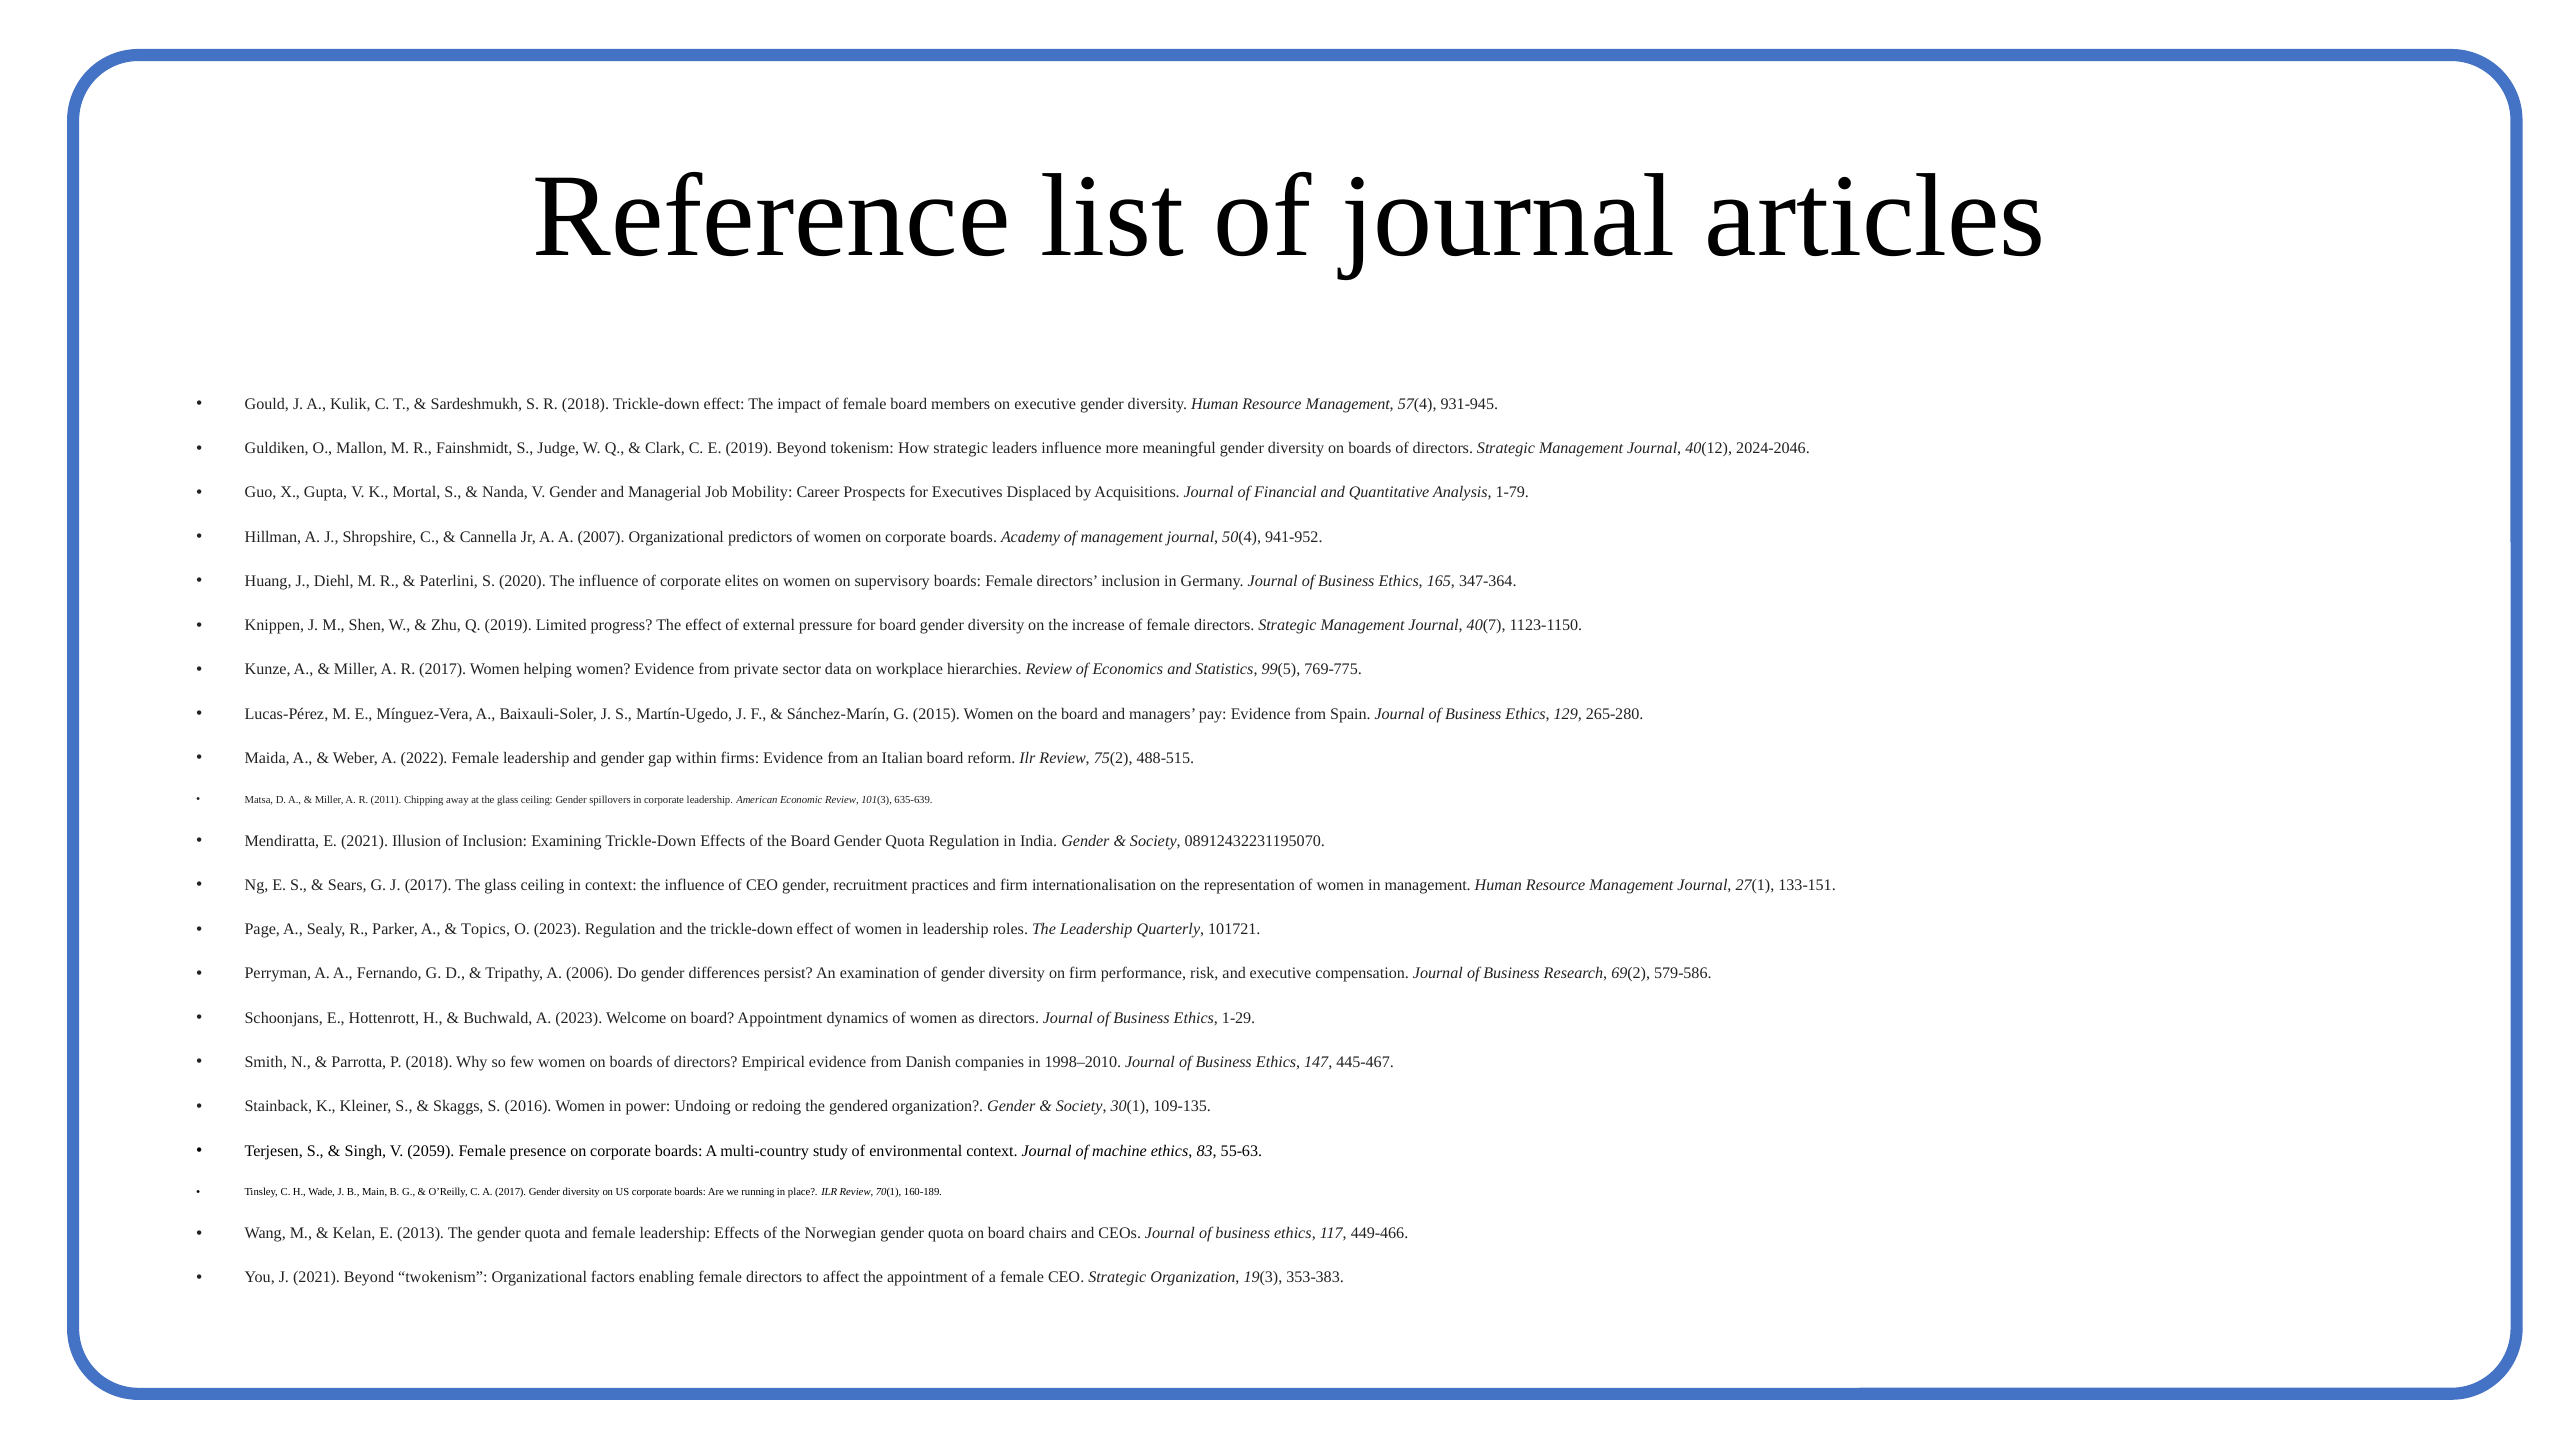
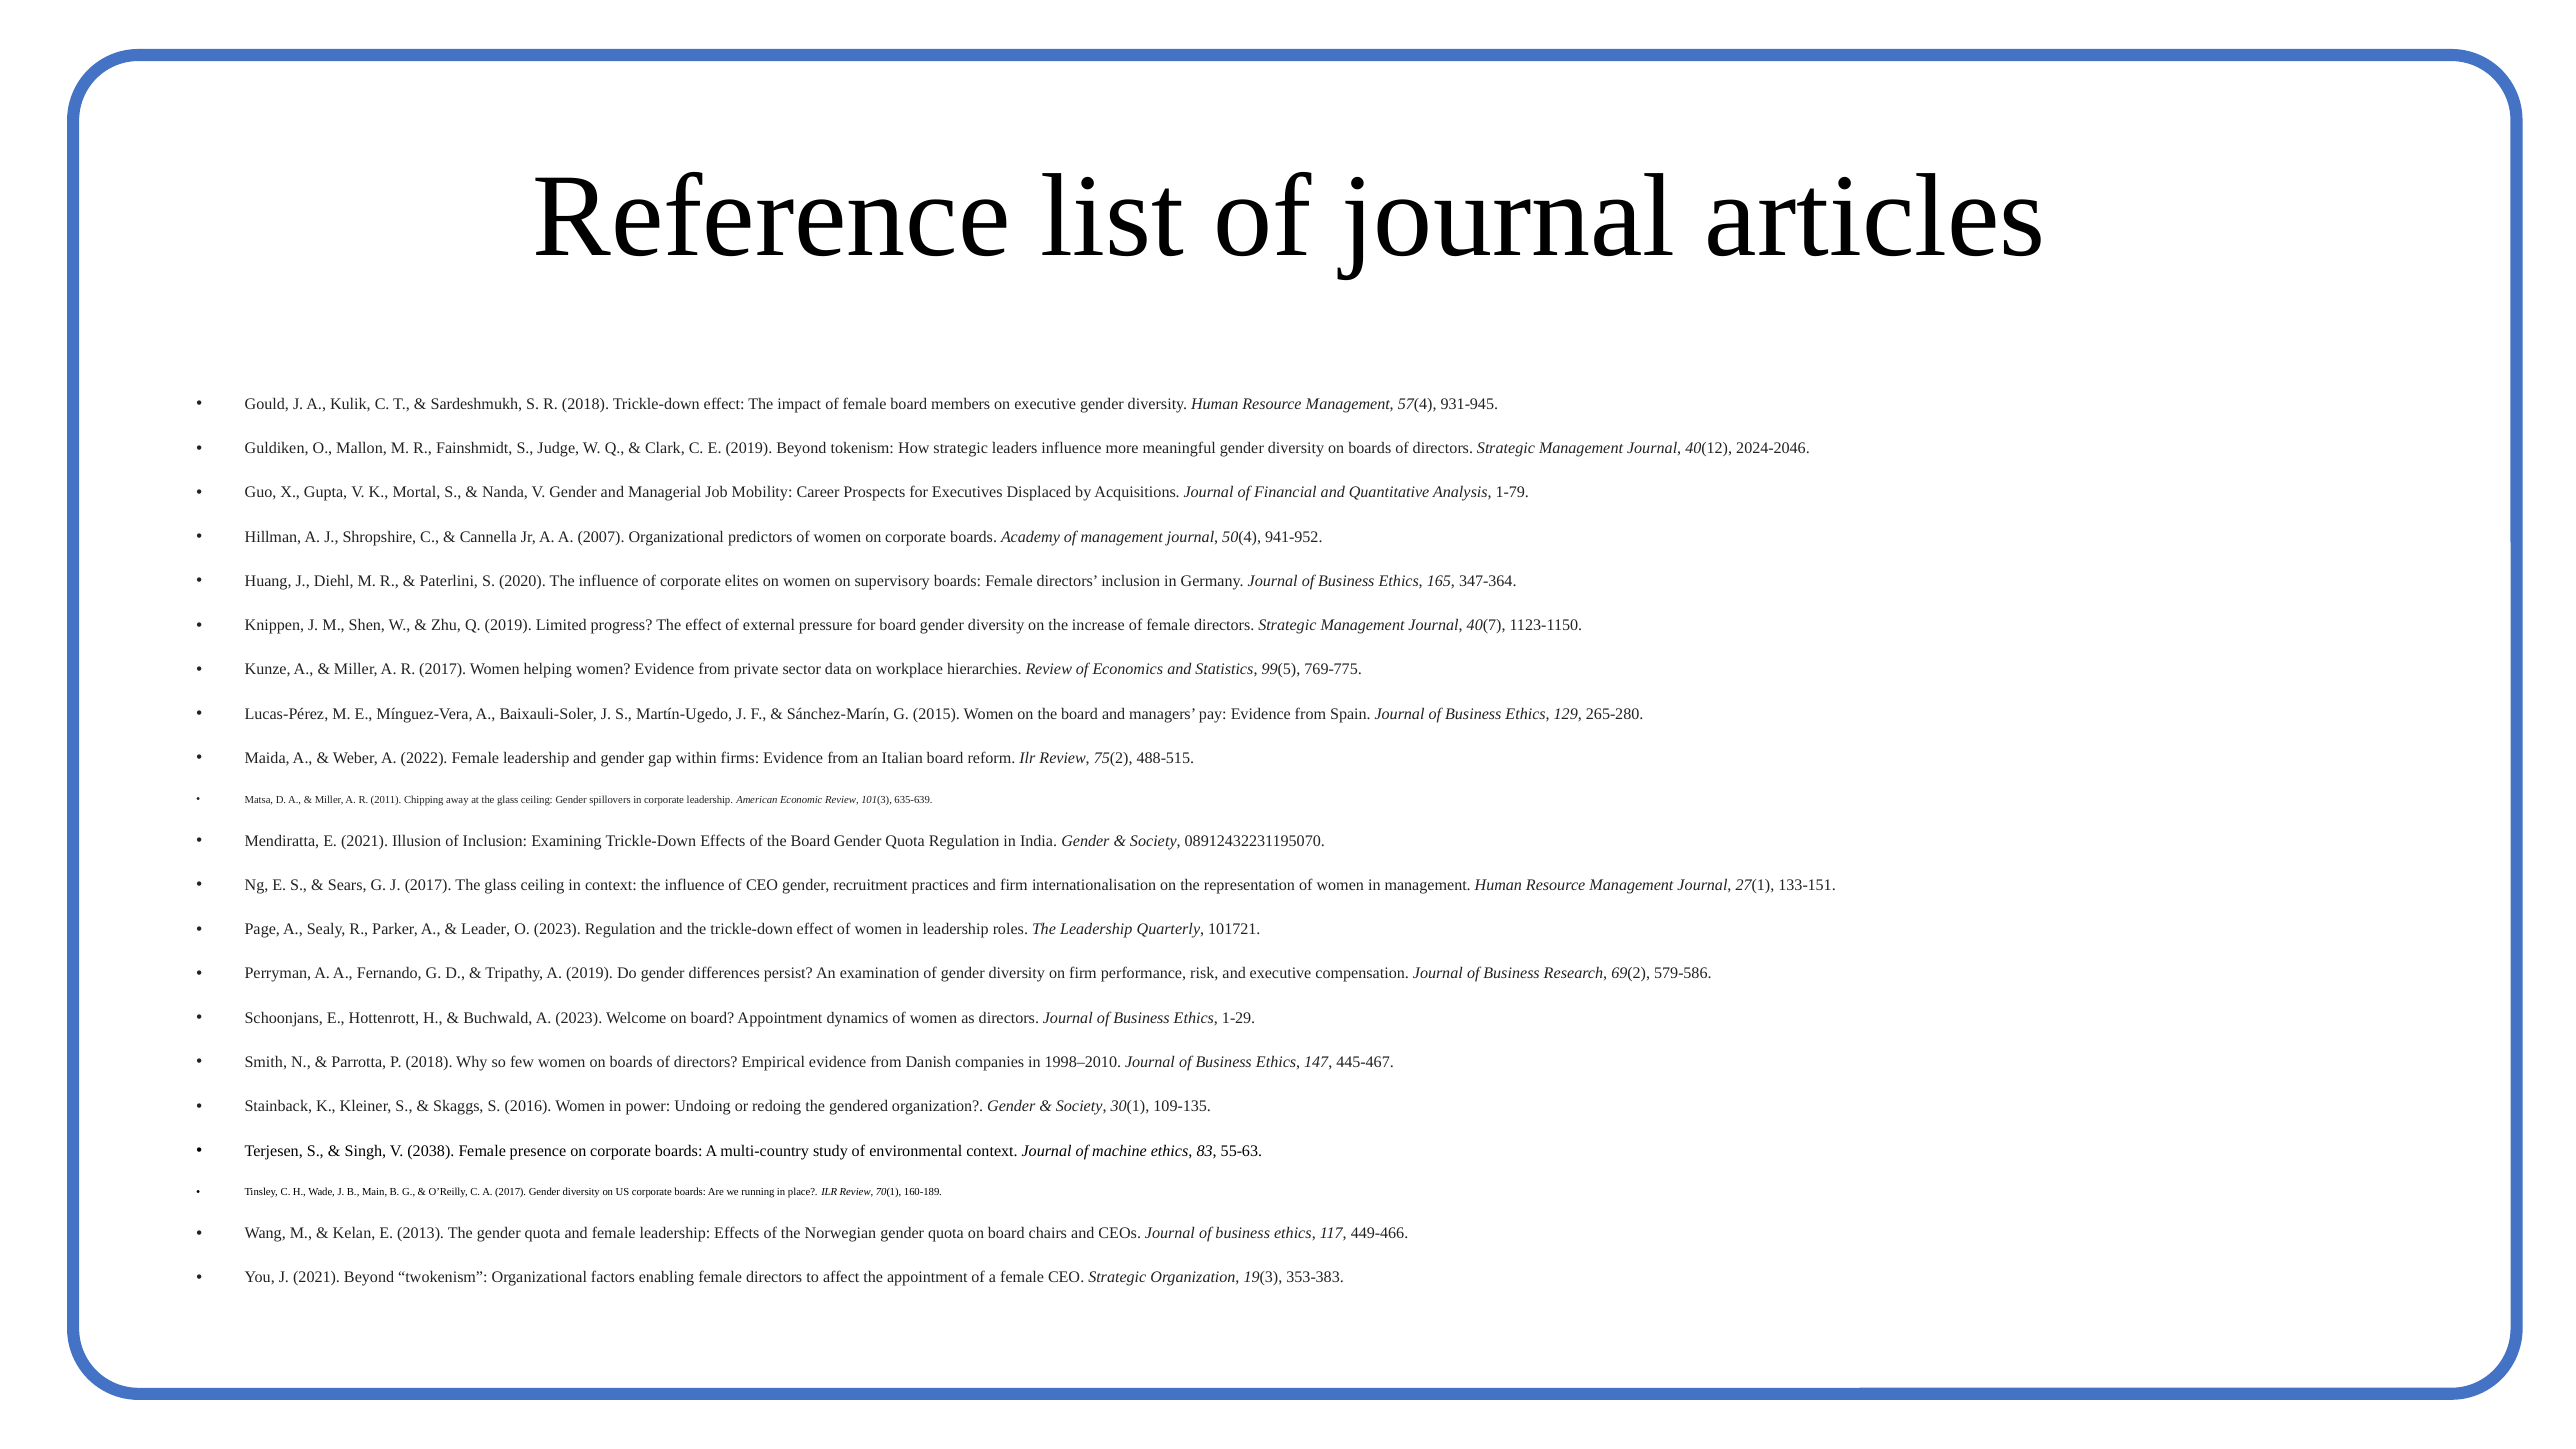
Topics: Topics -> Leader (486, 929)
A 2006: 2006 -> 2019 (590, 974)
2059: 2059 -> 2038 (431, 1151)
